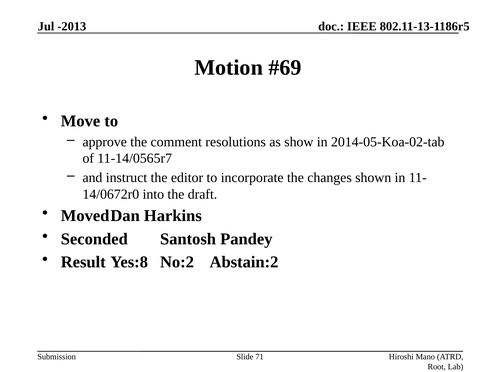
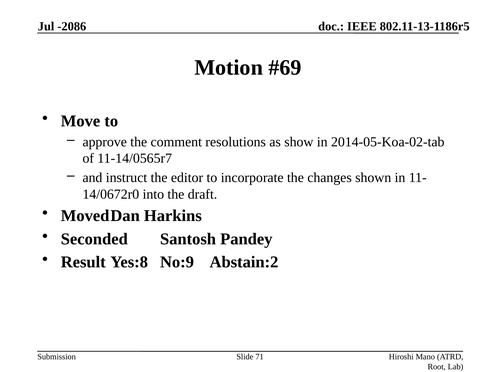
-2013: -2013 -> -2086 (72, 26)
No:2: No:2 -> No:9 (177, 262)
